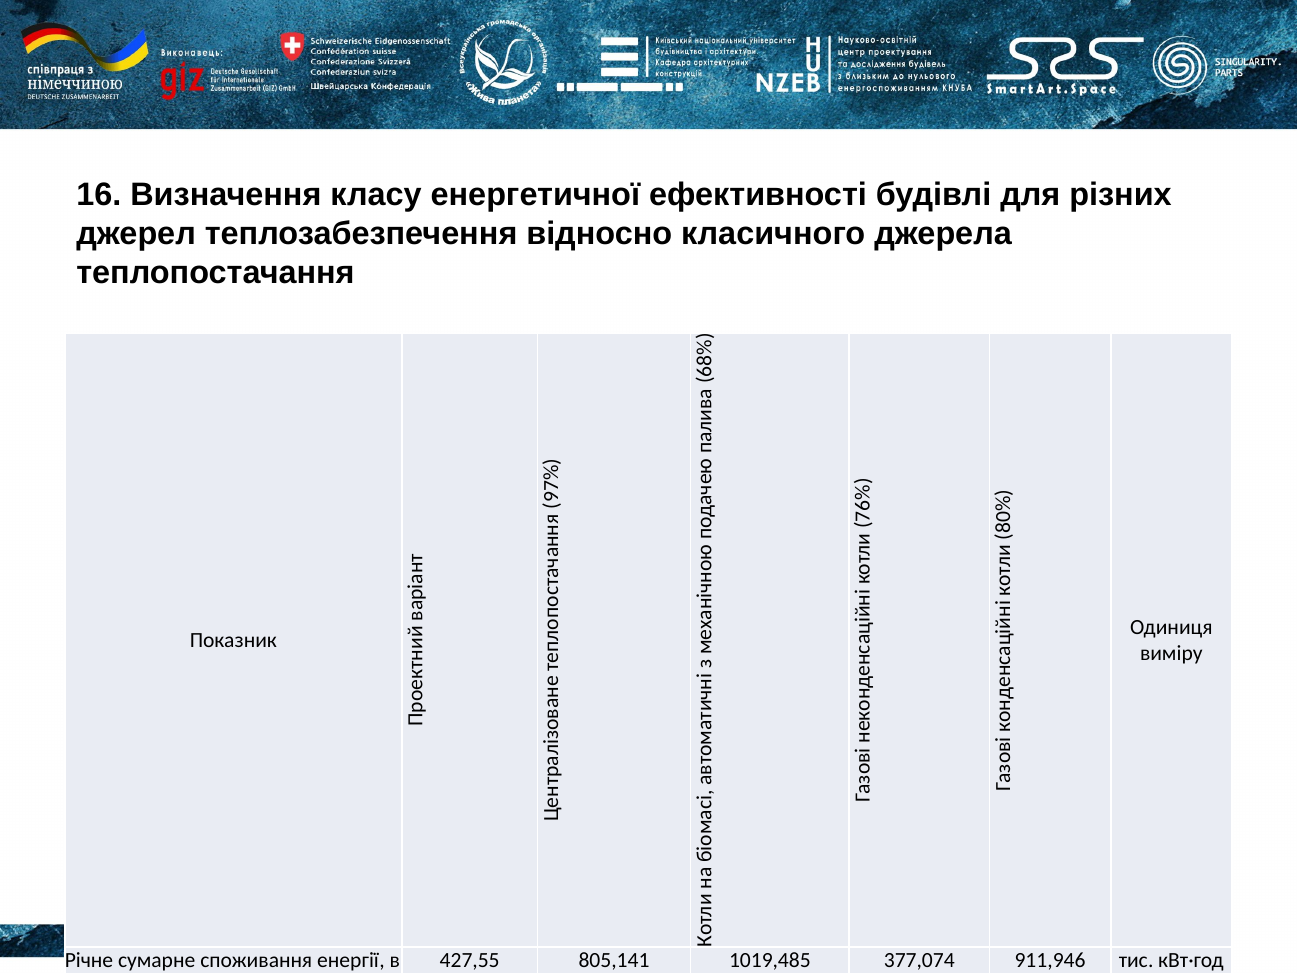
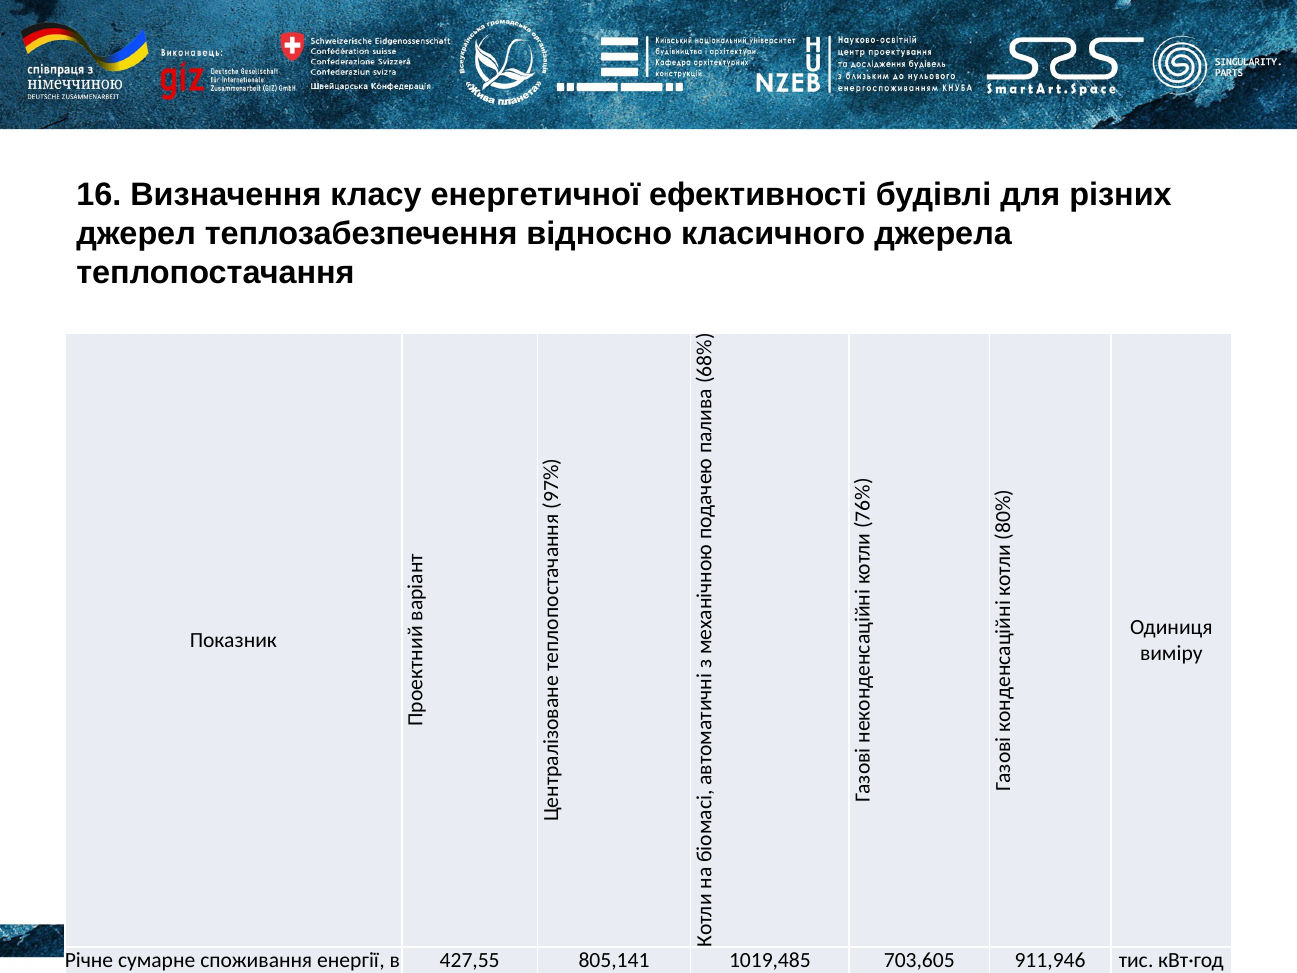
377,074: 377,074 -> 703,605 (919, 960)
